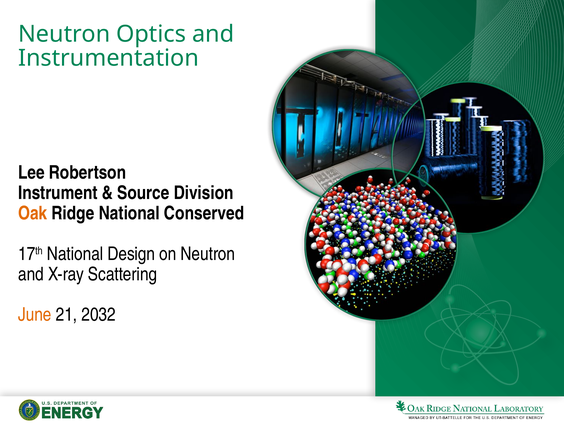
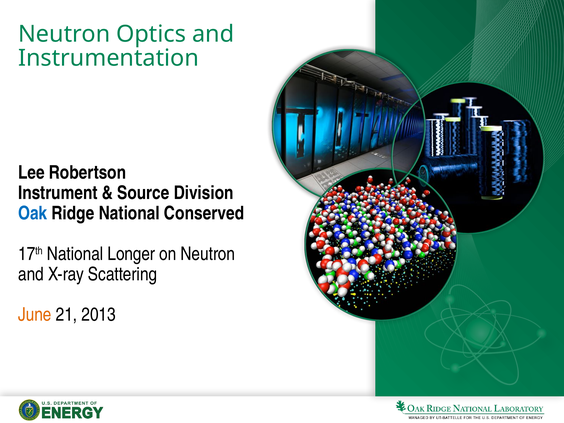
Oak colour: orange -> blue (33, 213)
Design: Design -> Longer (131, 254)
2032: 2032 -> 2013 (99, 315)
